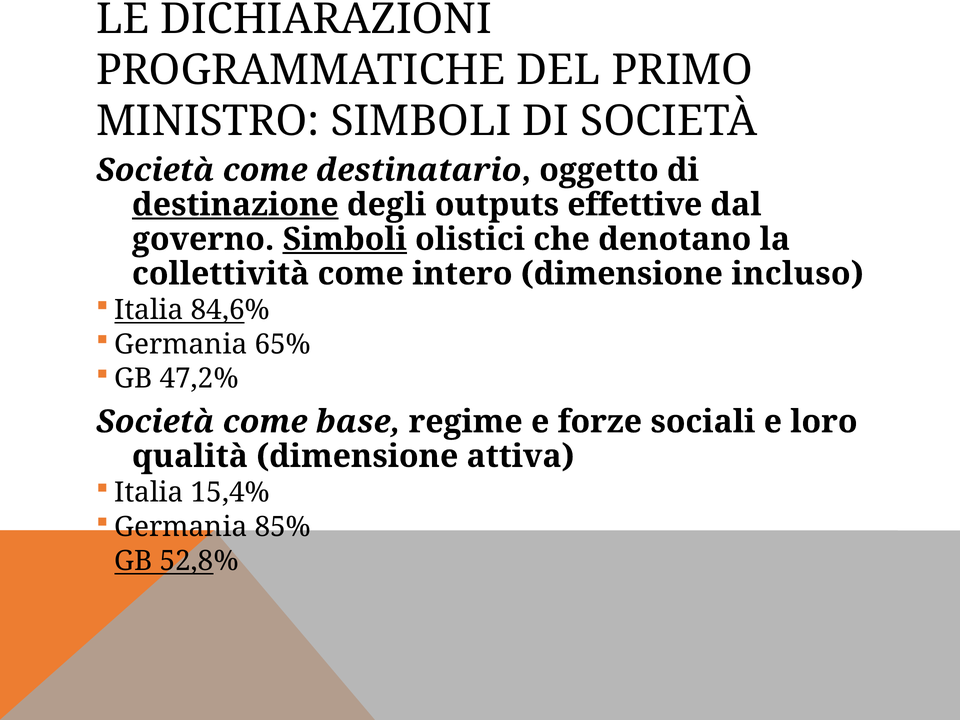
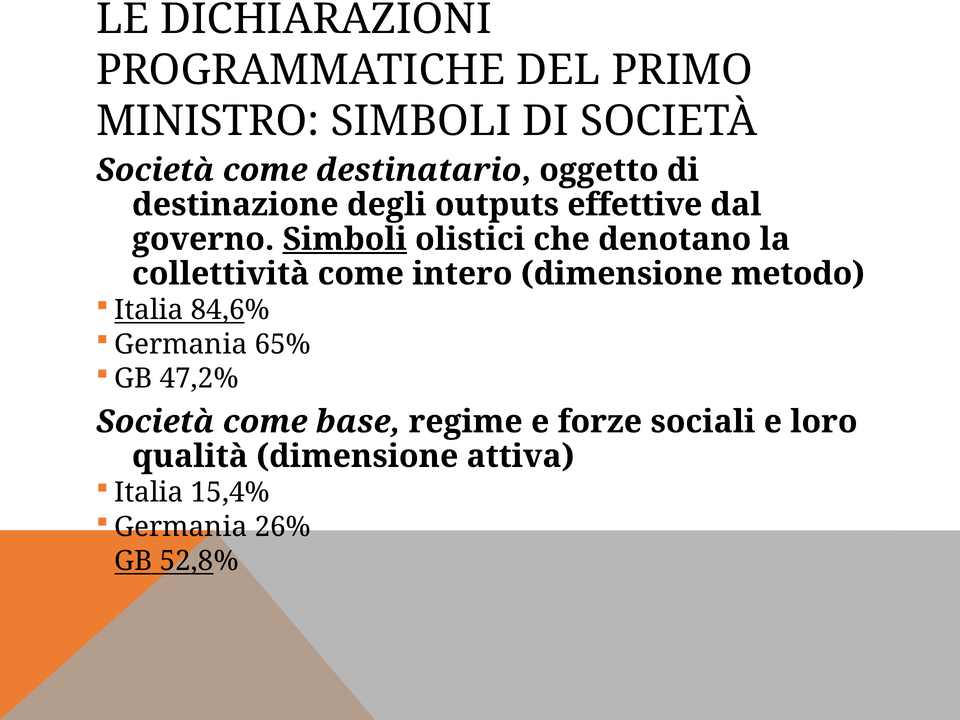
destinazione underline: present -> none (235, 205)
incluso: incluso -> metodo (798, 274)
85%: 85% -> 26% (283, 527)
